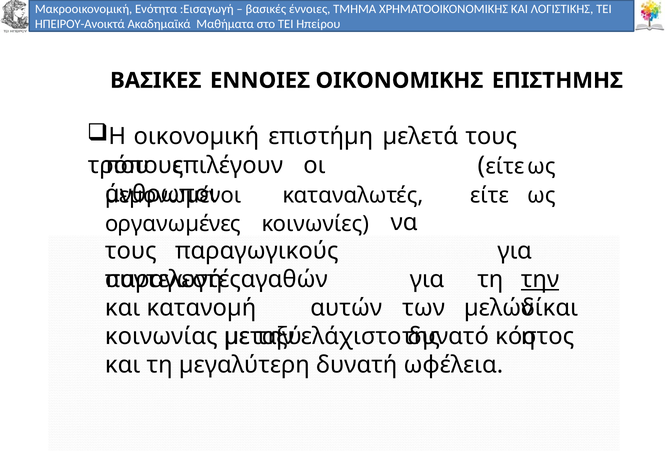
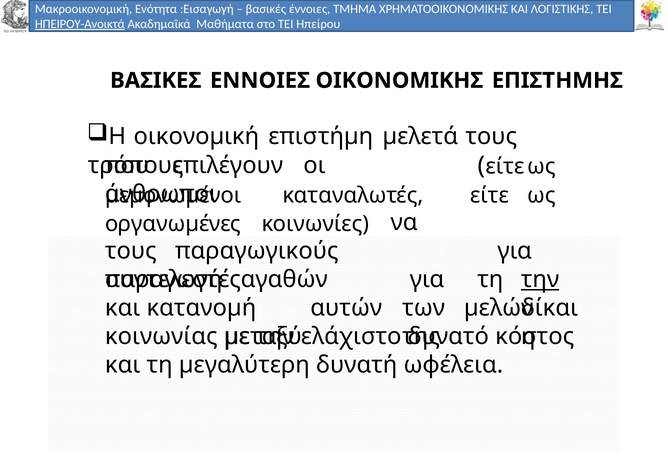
ΗΠΕΙΡΟΥ-Ανοικτά underline: none -> present (80, 24)
